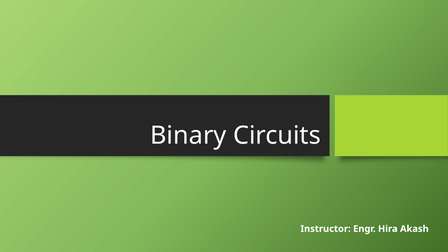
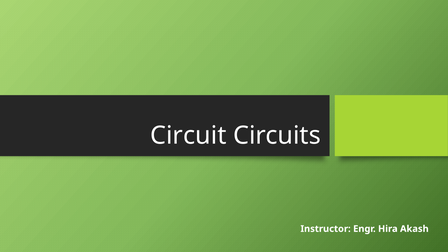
Binary: Binary -> Circuit (188, 135)
